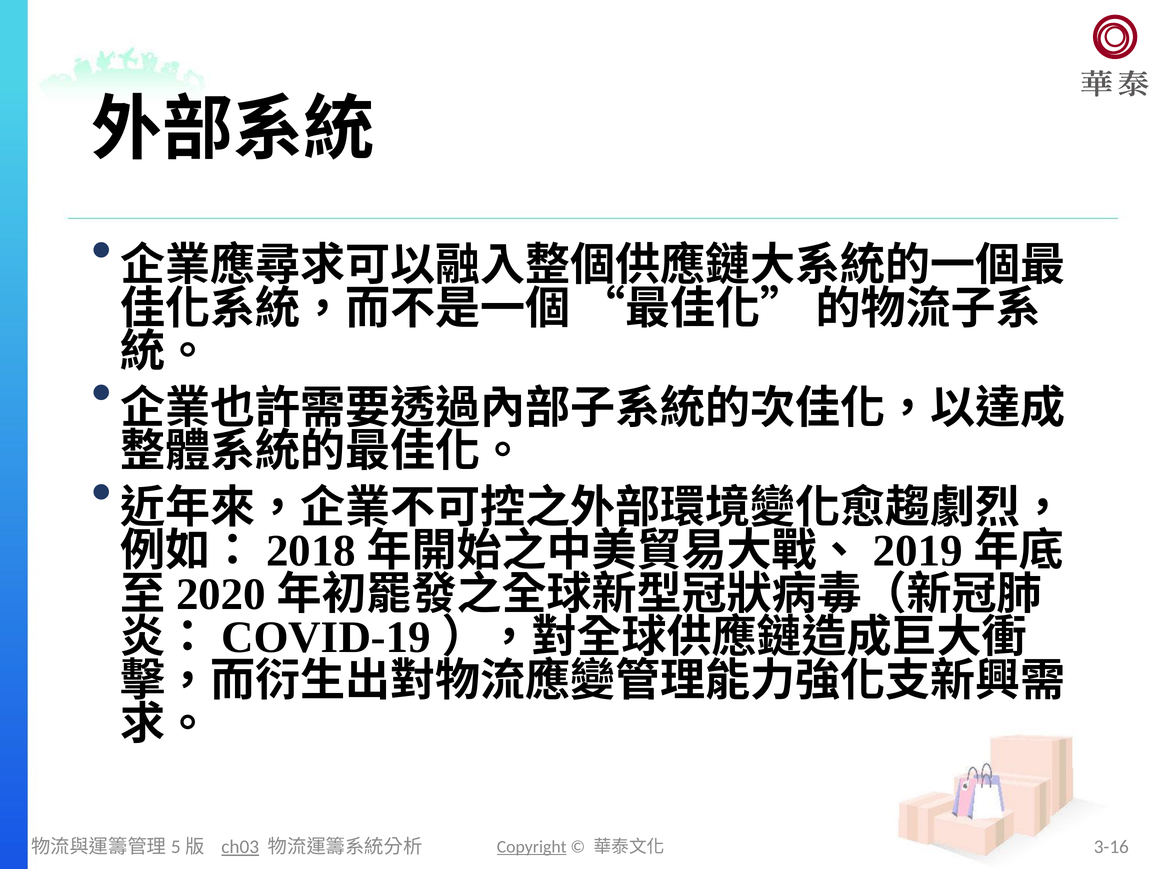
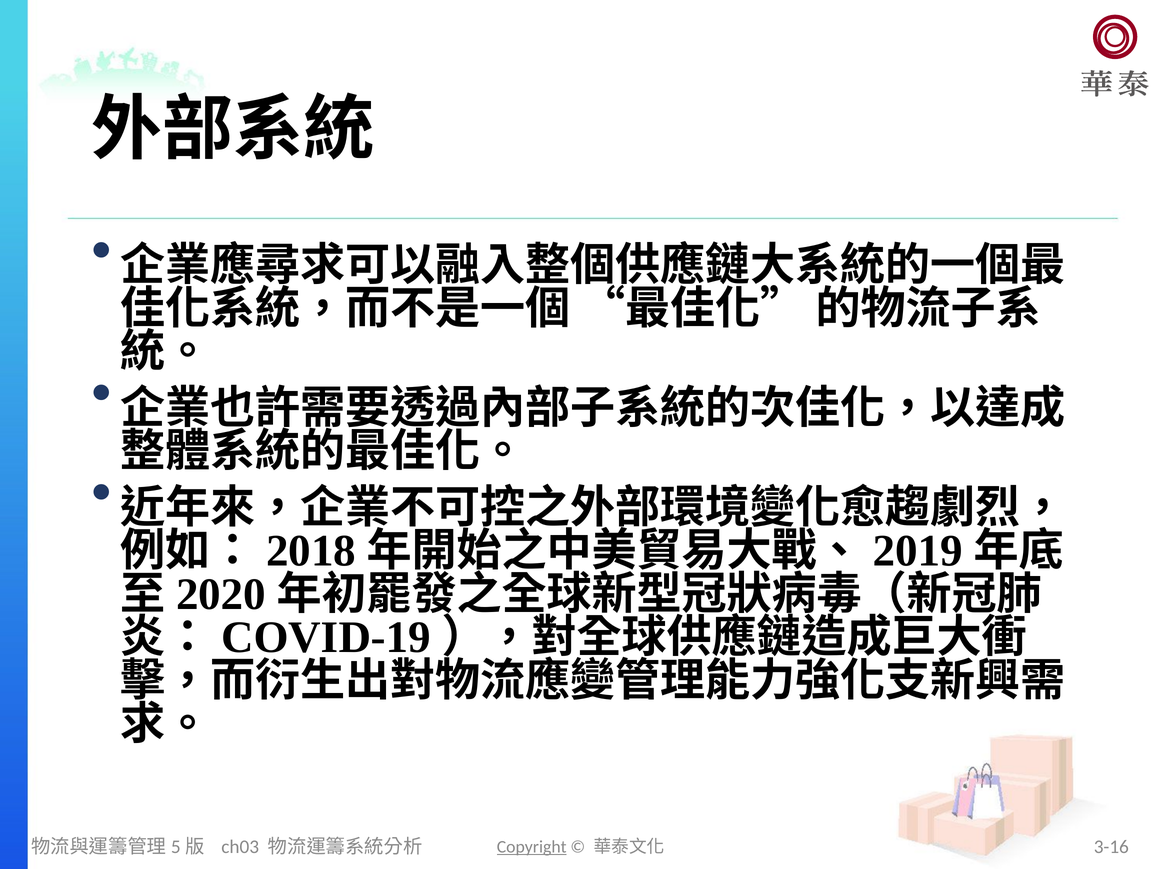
ch03 underline: present -> none (240, 847)
